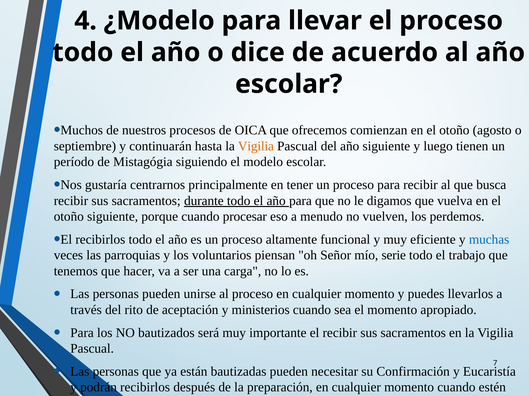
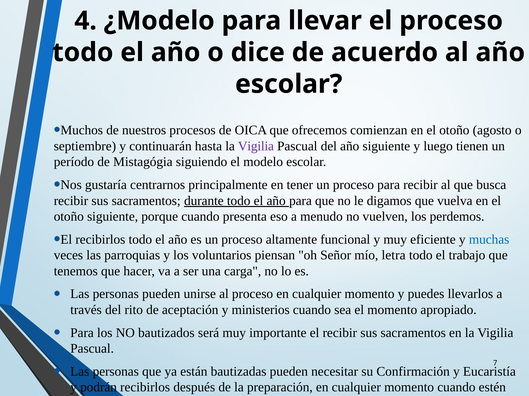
Vigilia colour: orange -> purple (256, 146)
procesar: procesar -> presenta (245, 217)
serie: serie -> letra (394, 256)
